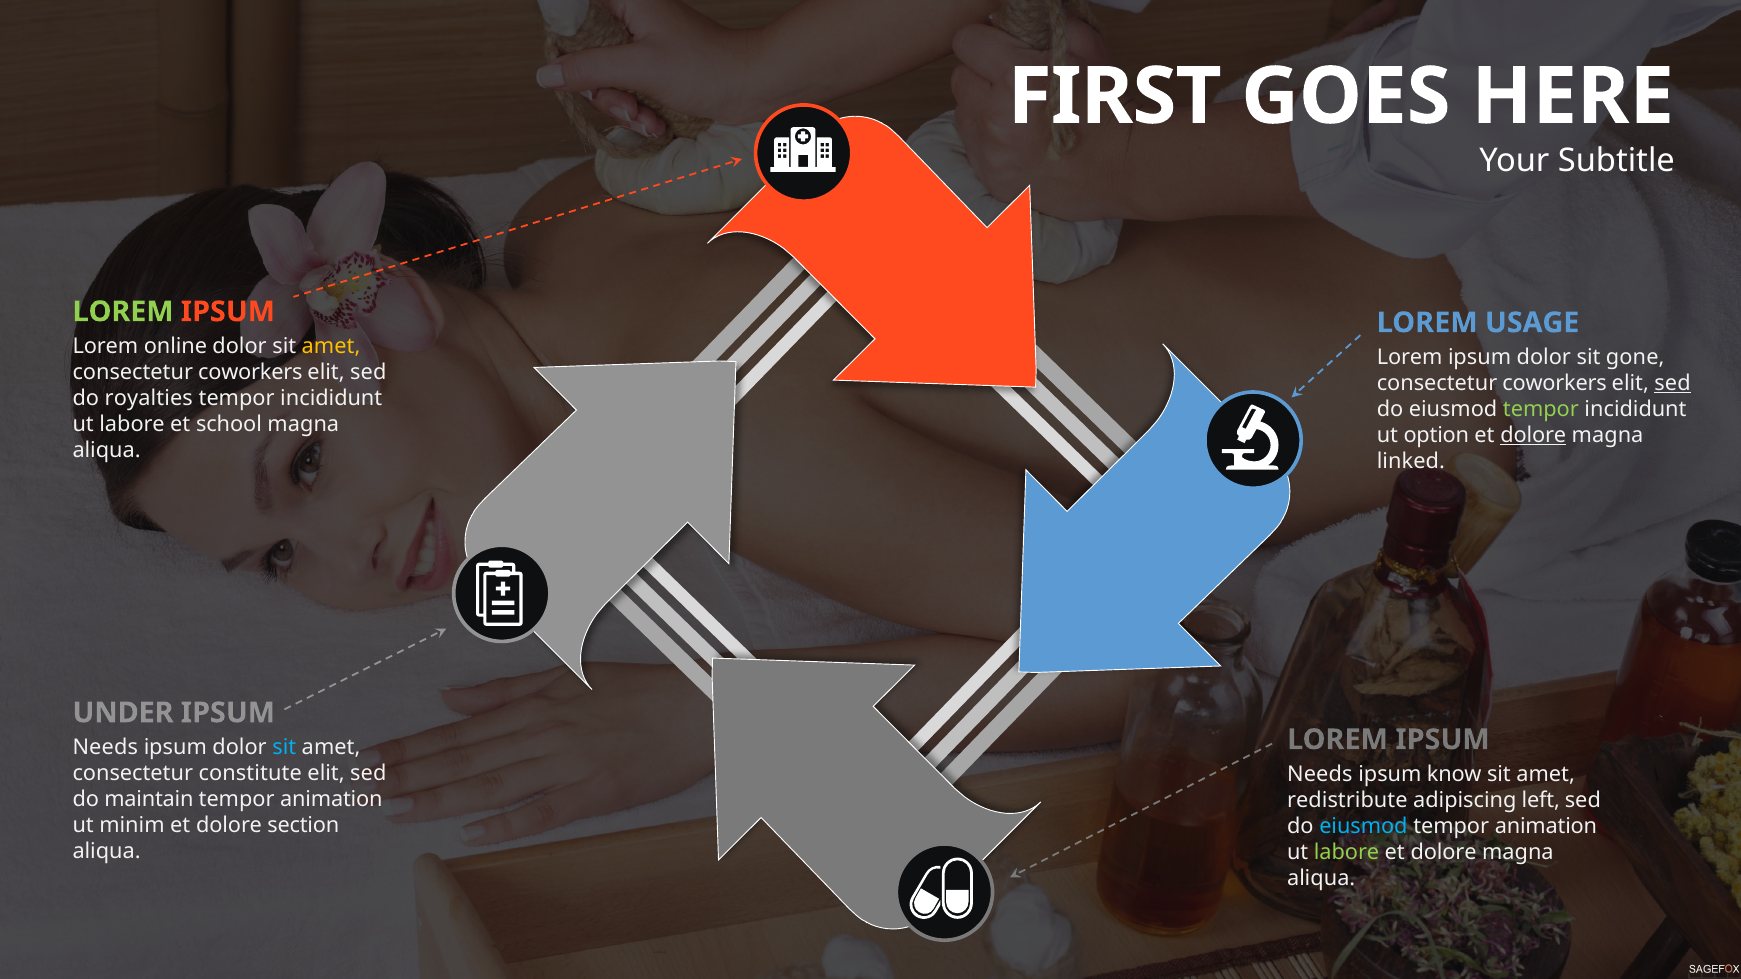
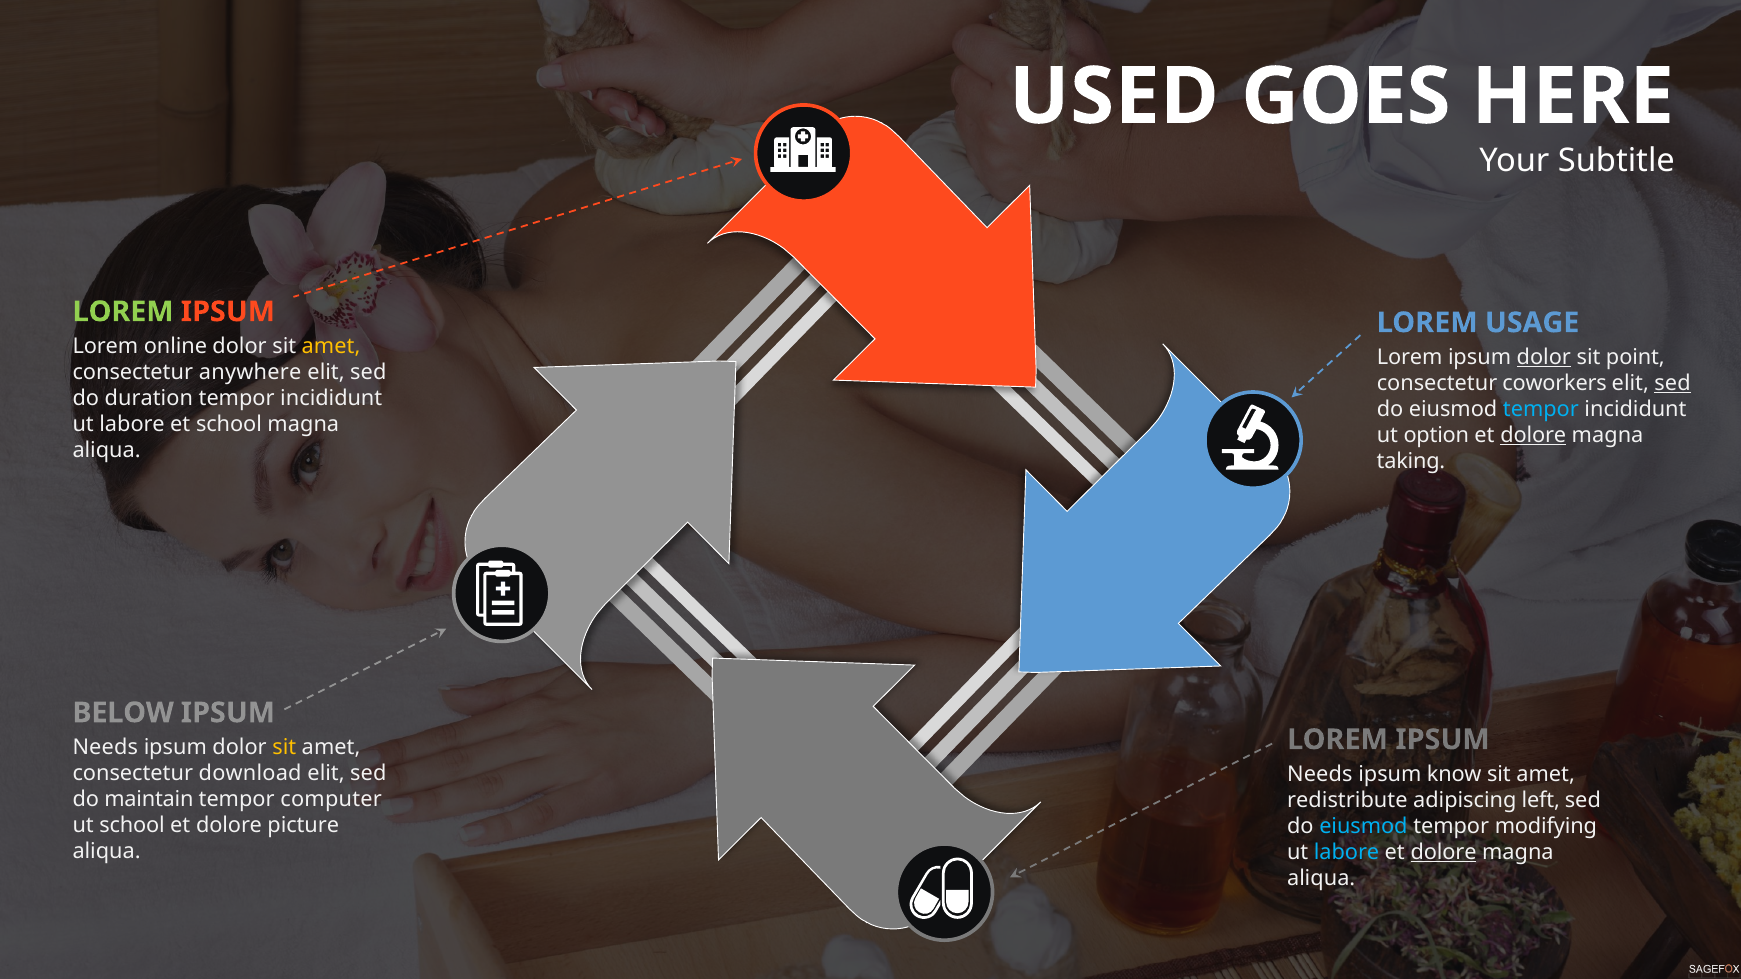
FIRST: FIRST -> USED (1114, 97)
dolor underline: none -> present (1544, 357)
gone: gone -> point (1635, 357)
coworkers: coworkers -> anywhere (250, 372)
royalties: royalties -> duration (149, 398)
tempor colour: light green -> light blue (1541, 409)
linked: linked -> taking (1411, 462)
UNDER: UNDER -> BELOW (123, 713)
sit colour: light blue -> yellow (284, 747)
constitute: constitute -> download (250, 773)
animation: animation -> computer (331, 800)
ut minim: minim -> school (132, 826)
section: section -> picture (303, 826)
animation: animation -> modifying (1546, 826)
labore colour: light green -> light blue (1347, 853)
dolore underline: none -> present (1444, 853)
